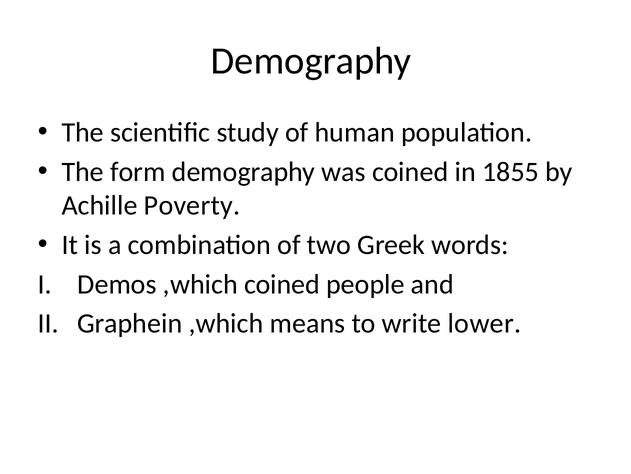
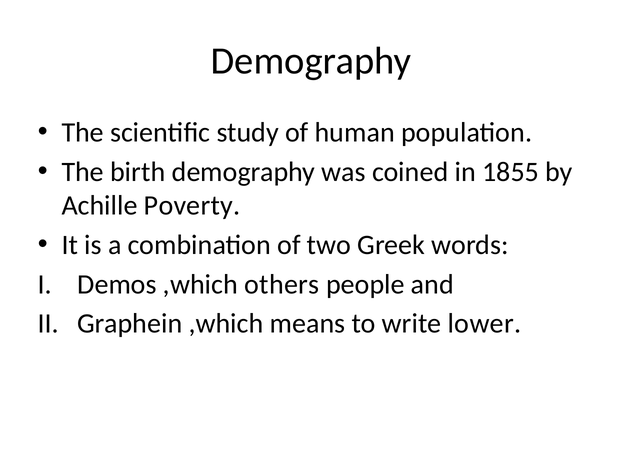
form: form -> birth (138, 172)
,which coined: coined -> others (282, 284)
